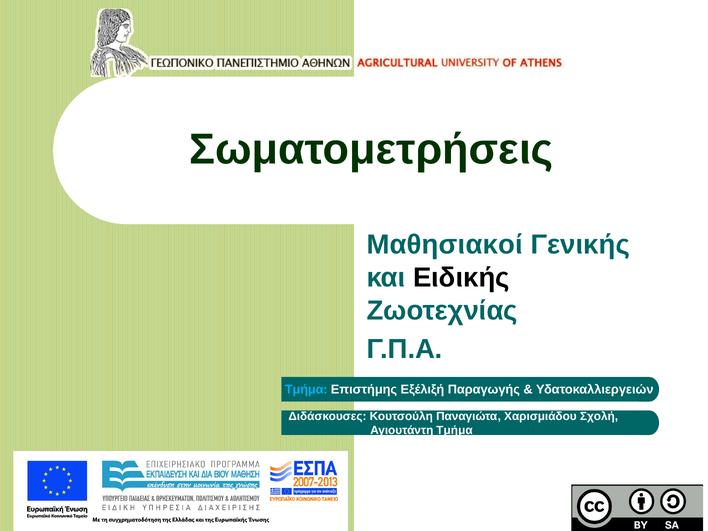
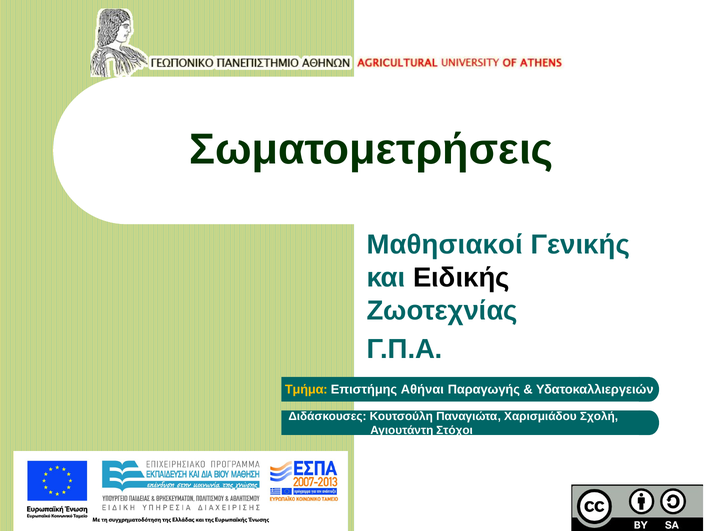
Τμήμα colour: light blue -> yellow (306, 390)
Εξέλιξή: Εξέλιξή -> Αθήναι (422, 390)
Αγιουτάντη Τμήμα: Τμήμα -> Στόχοι (455, 430)
